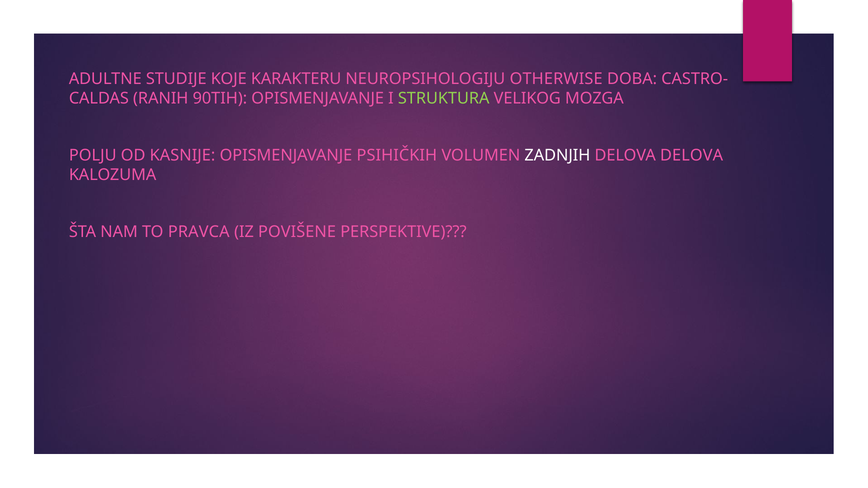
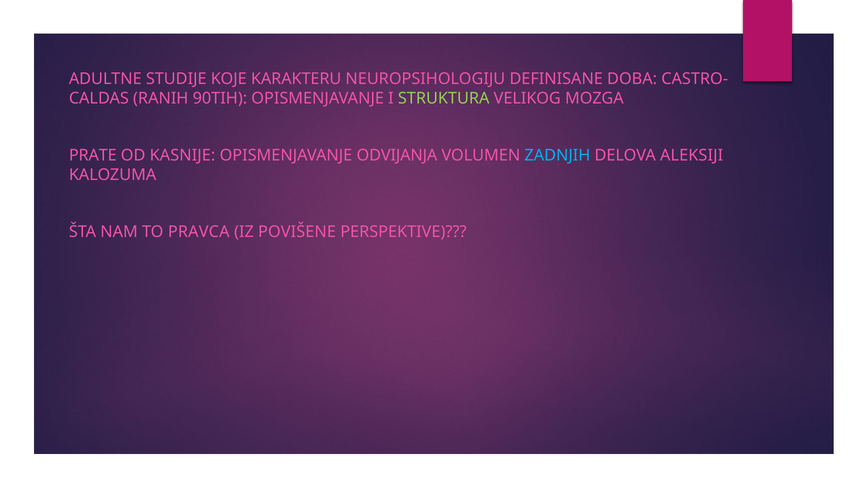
OTHERWISE: OTHERWISE -> DEFINISANE (556, 79)
POLJU: POLJU -> PRATE (93, 155)
PSIHIČKIH: PSIHIČKIH -> ODVIJANJA (397, 155)
ZADNJIH colour: white -> light blue (557, 155)
DELOVA DELOVA: DELOVA -> ALEKSIJI (692, 155)
